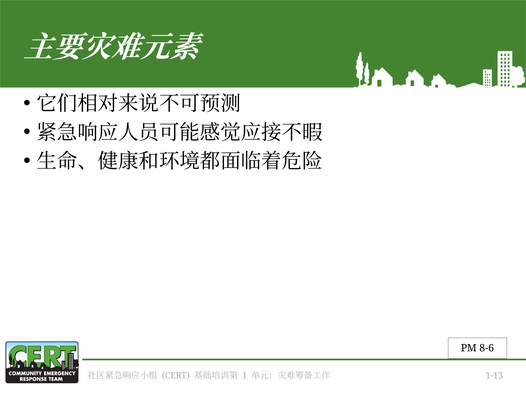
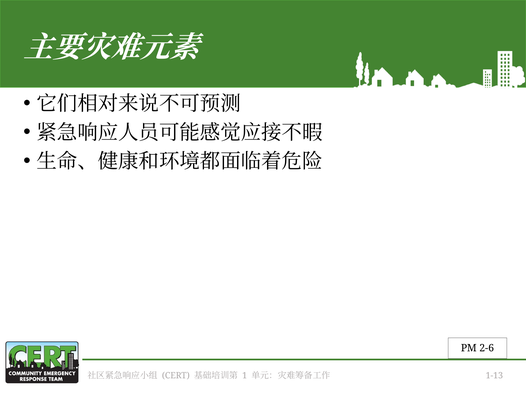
8-6: 8-6 -> 2-6 (487, 349)
